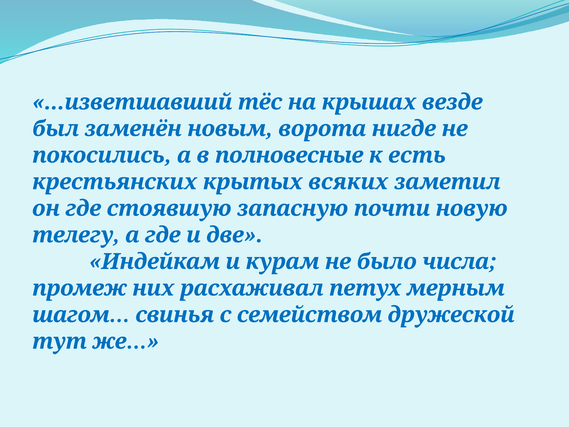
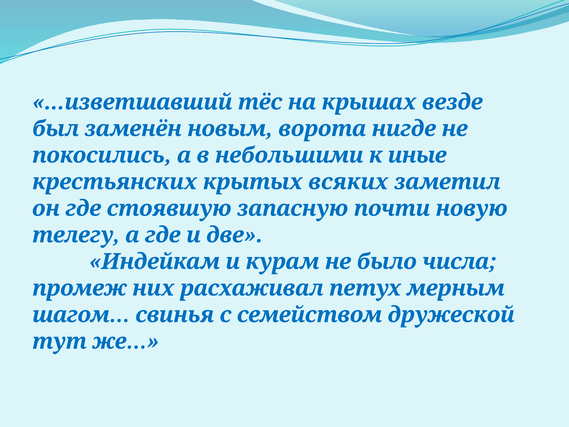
полновесные: полновесные -> небольшими (289, 155)
есть: есть -> иные (417, 155)
